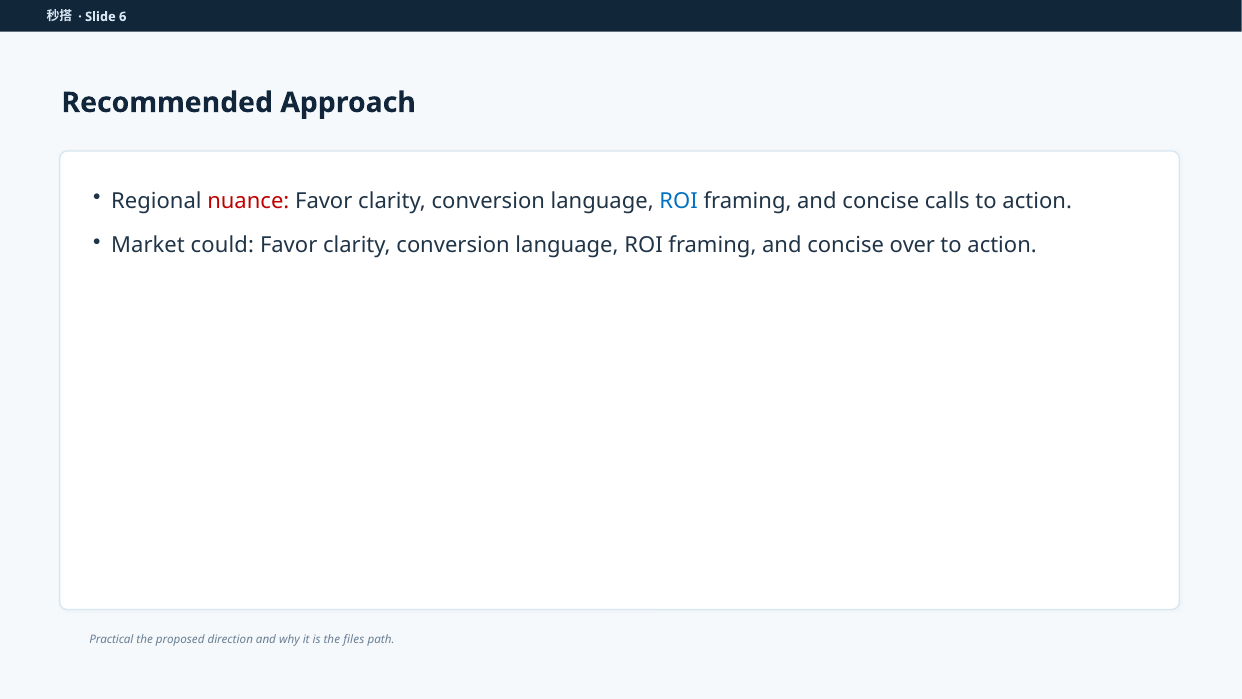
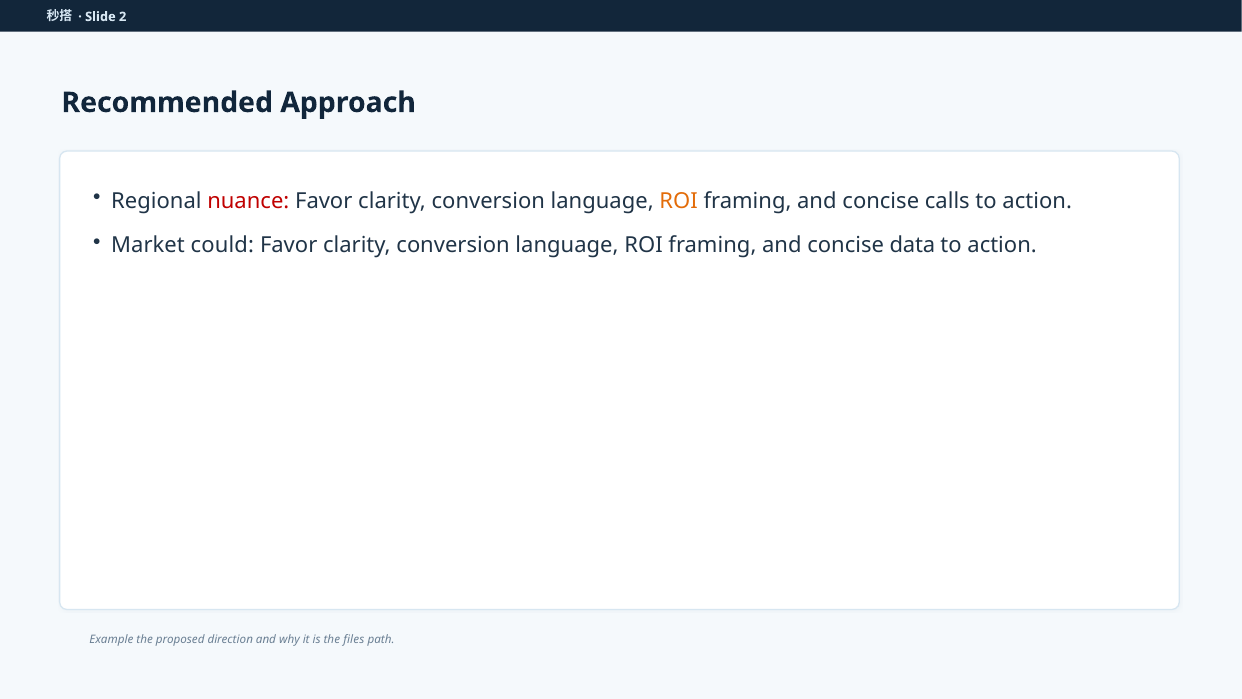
6: 6 -> 2 (123, 17)
ROI colour: blue -> orange (679, 201)
over: over -> data (912, 246)
Practical: Practical -> Example (111, 640)
